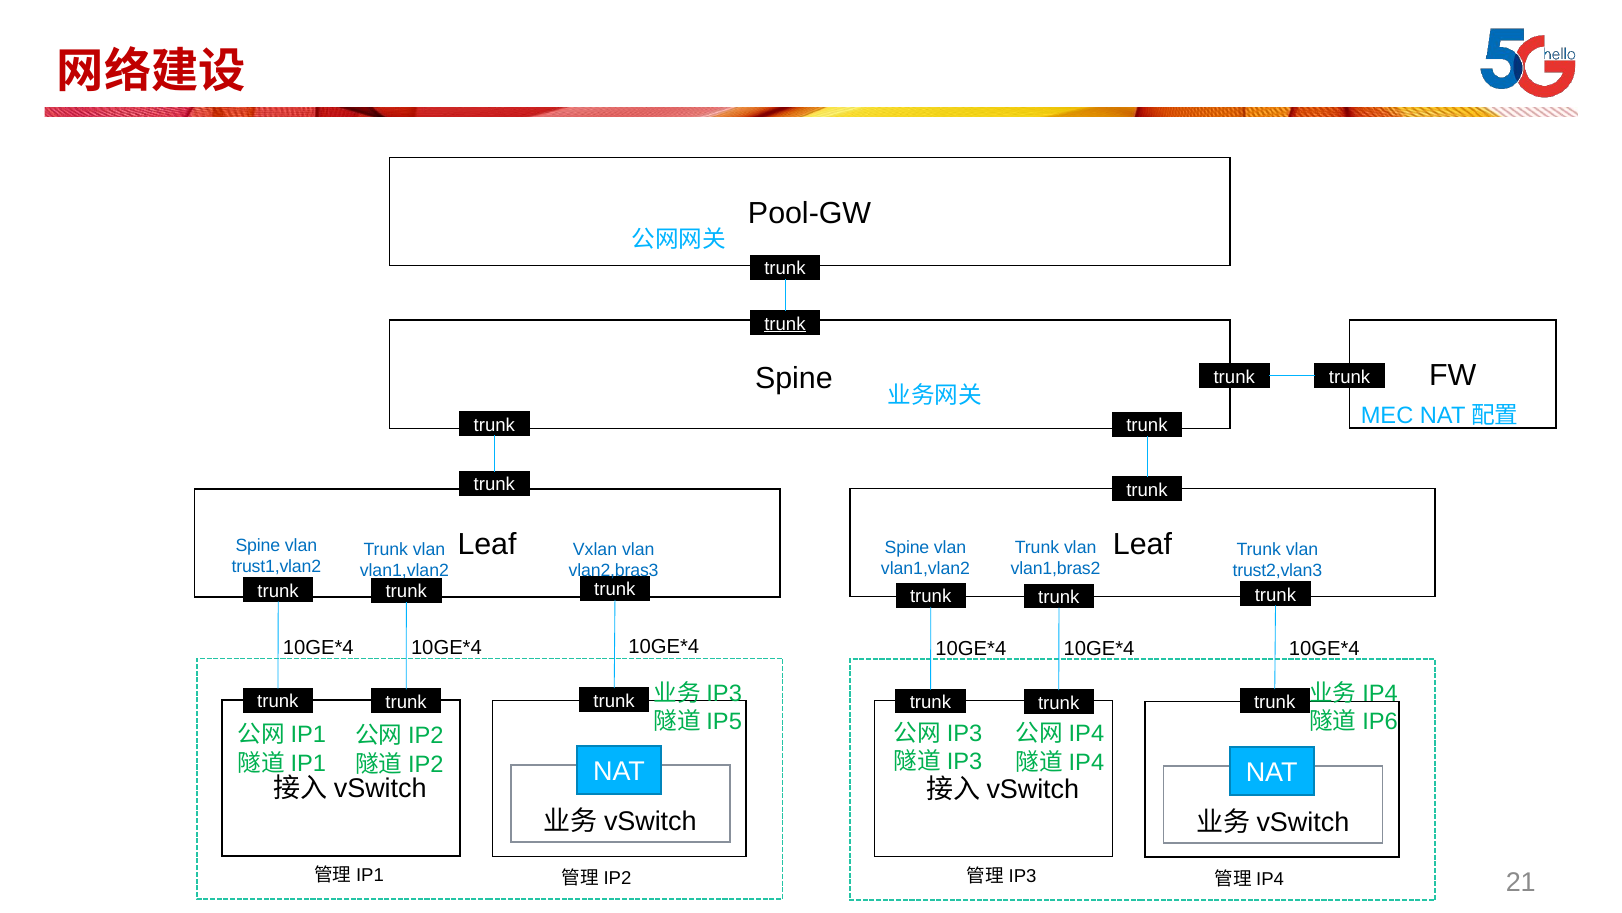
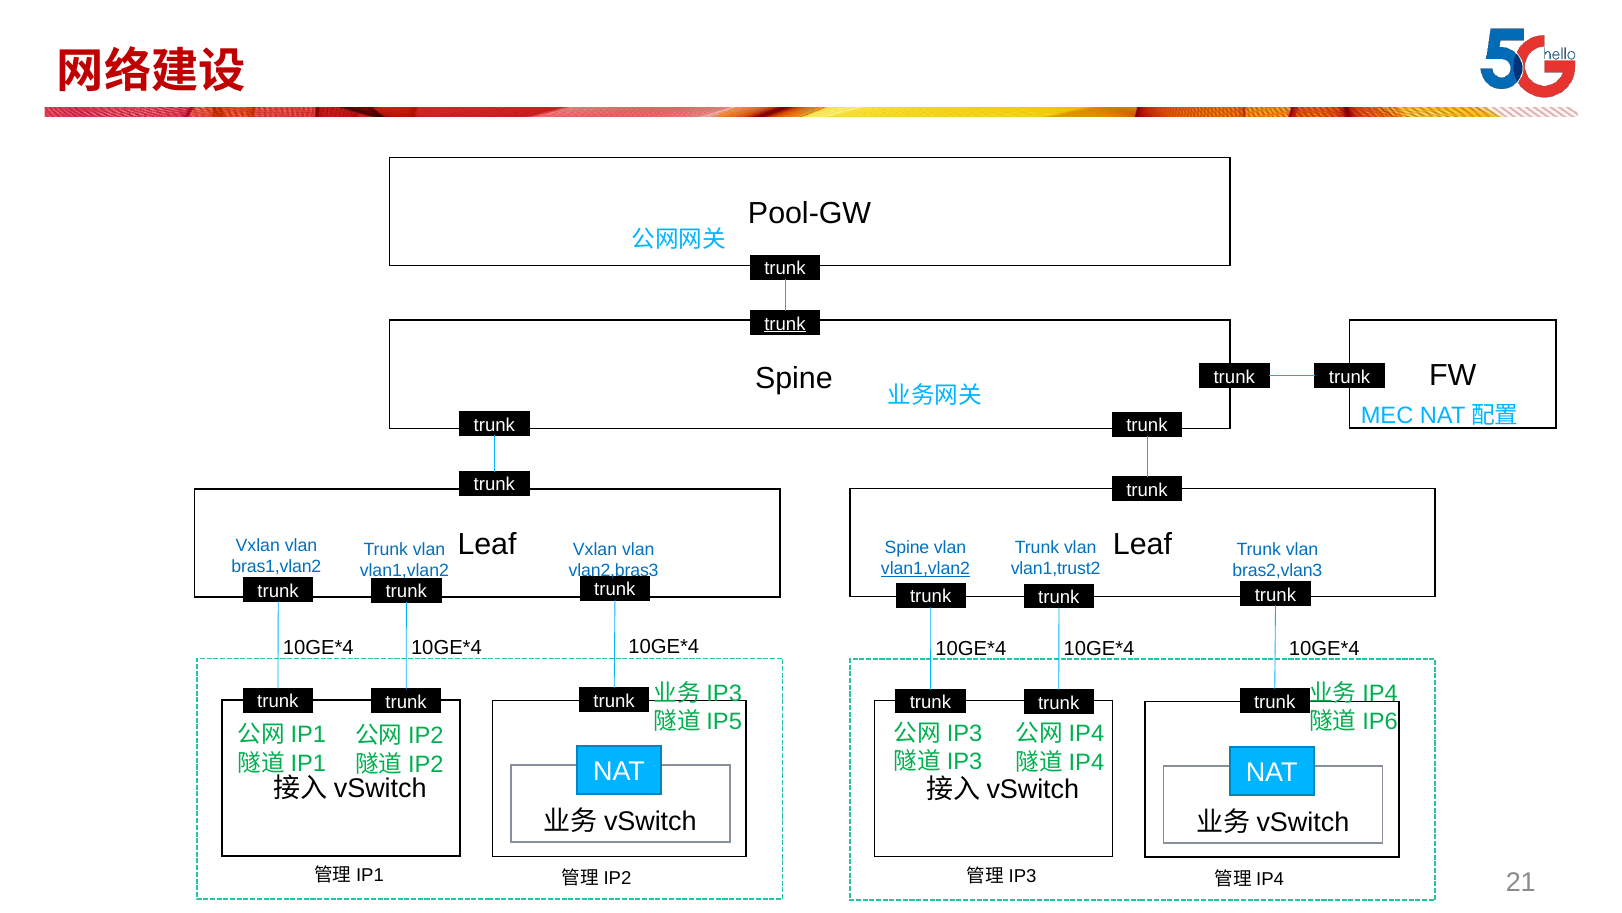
Spine: Spine -> Vxlan (258, 545)
trust1,vlan2: trust1,vlan2 -> bras1,vlan2 (276, 566)
vlan1,vlan2 underline: none -> present (925, 569)
vlan1,bras2: vlan1,bras2 -> vlan1,trust2 (1056, 569)
trust2,vlan3: trust2,vlan3 -> bras2,vlan3 (1277, 571)
